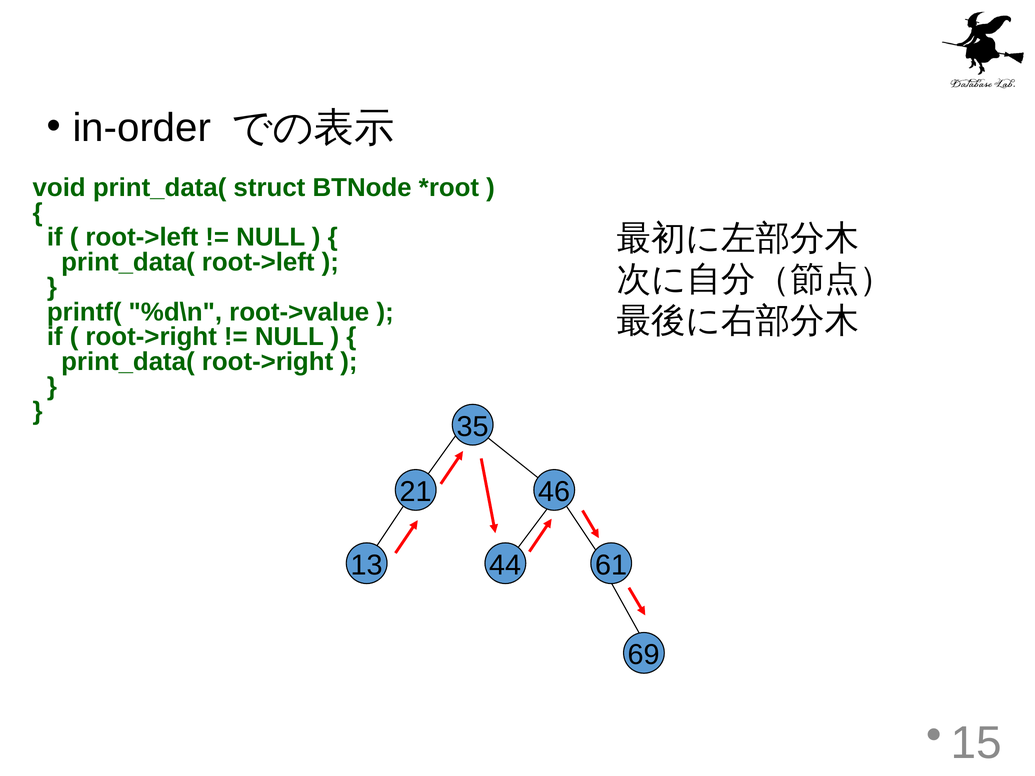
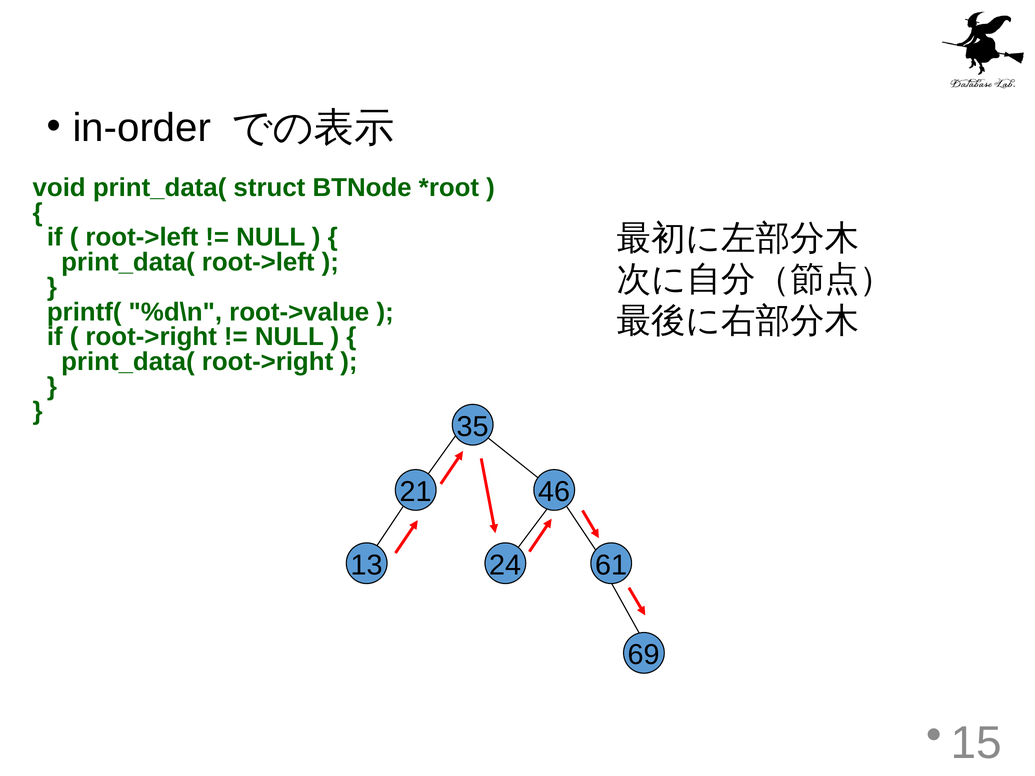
44: 44 -> 24 (505, 565)
